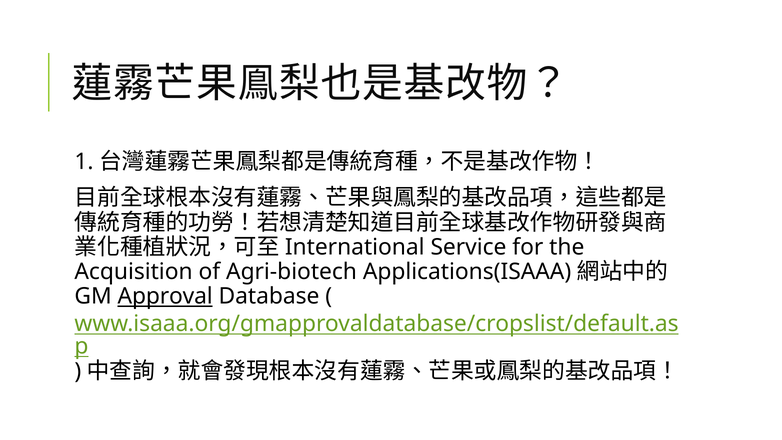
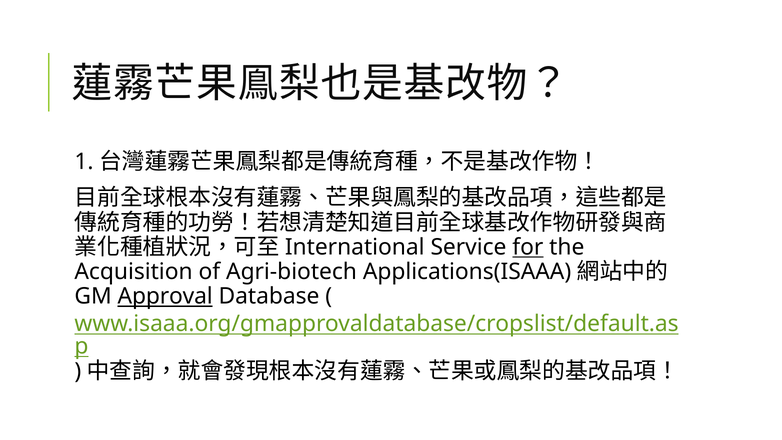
for underline: none -> present (528, 247)
